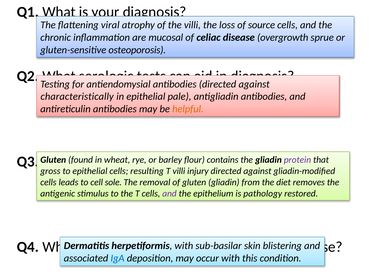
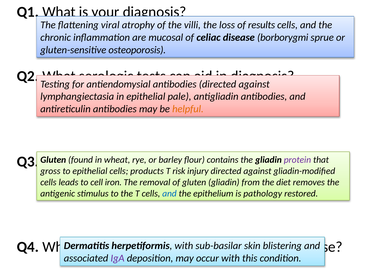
source: source -> results (262, 25)
overgrowth: overgrowth -> borborygmi (283, 37)
characteristically: characteristically -> lymphangiectasia (77, 96)
resulting: resulting -> products (147, 171)
T villi: villi -> risk (179, 171)
sole: sole -> iron (113, 182)
and colour: purple -> blue (169, 193)
IgA colour: blue -> purple (118, 258)
